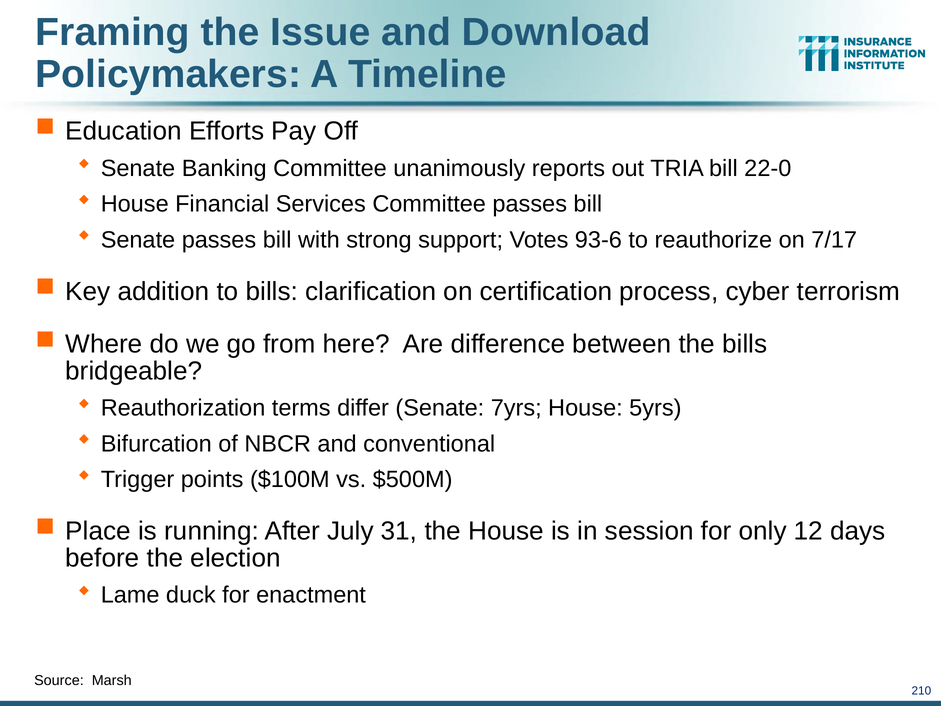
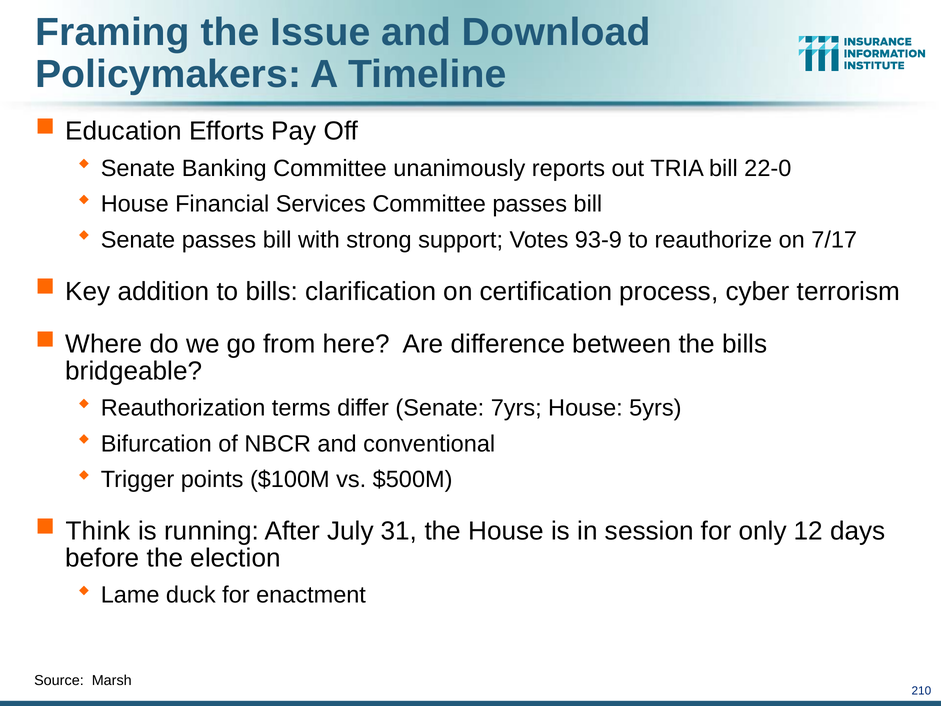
93-6: 93-6 -> 93-9 (598, 240)
Place: Place -> Think (98, 531)
